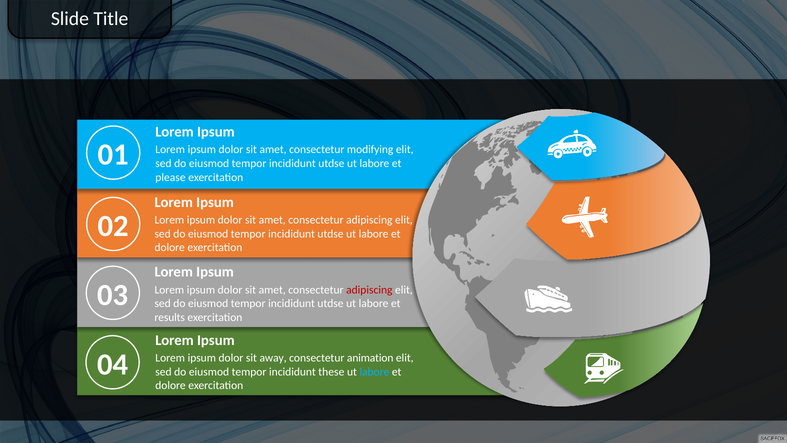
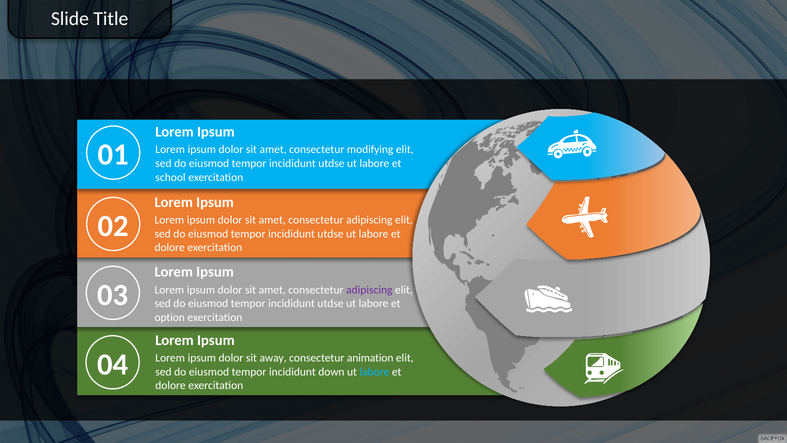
please: please -> school (170, 177)
adipiscing colour: red -> purple (369, 290)
results: results -> option (170, 317)
these: these -> down (331, 372)
